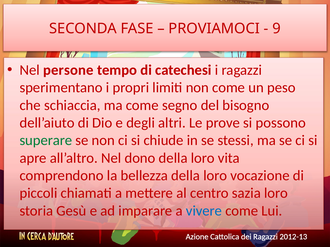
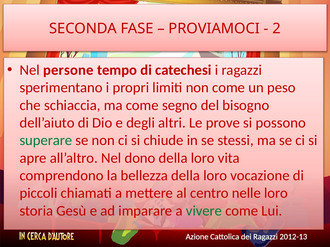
9: 9 -> 2 (276, 29)
sazia: sazia -> nelle (246, 194)
vivere colour: blue -> green (204, 211)
